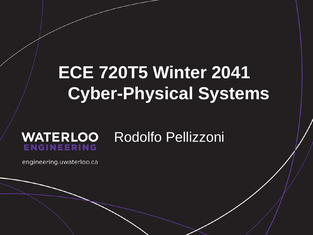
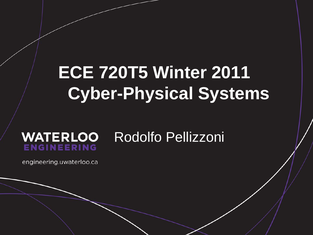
2041: 2041 -> 2011 (231, 73)
